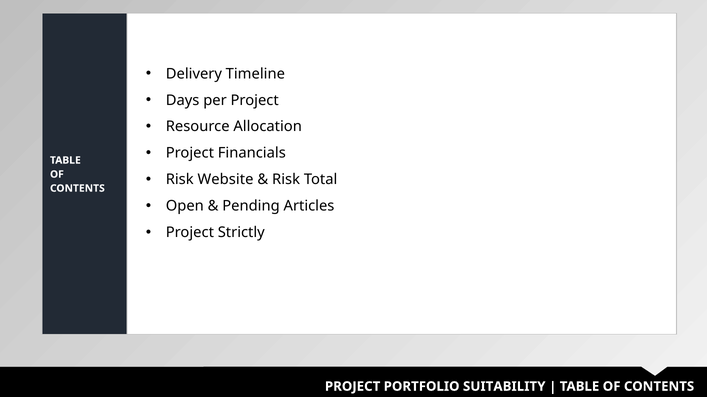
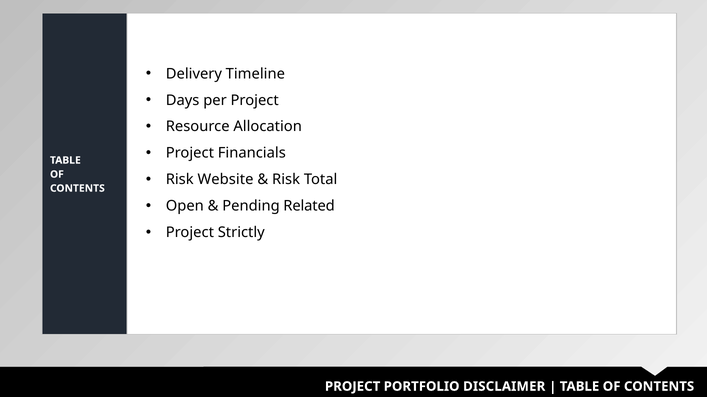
Articles: Articles -> Related (309, 206)
SUITABILITY: SUITABILITY -> DISCLAIMER (504, 387)
